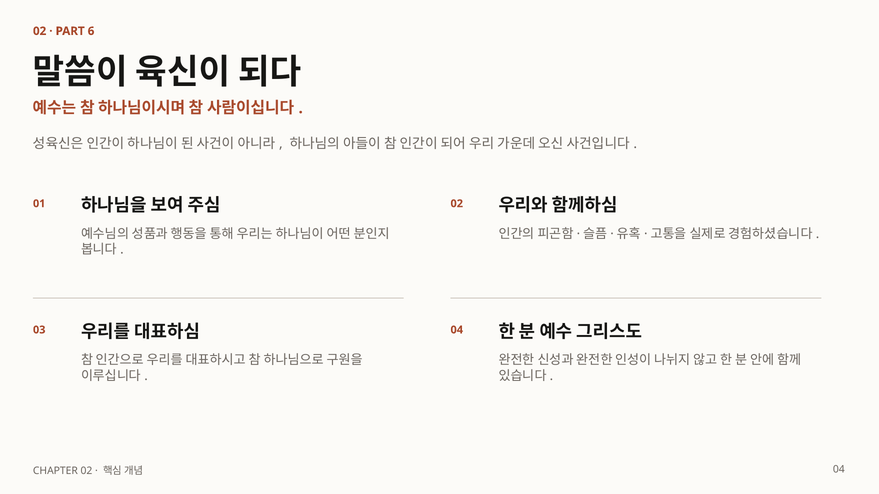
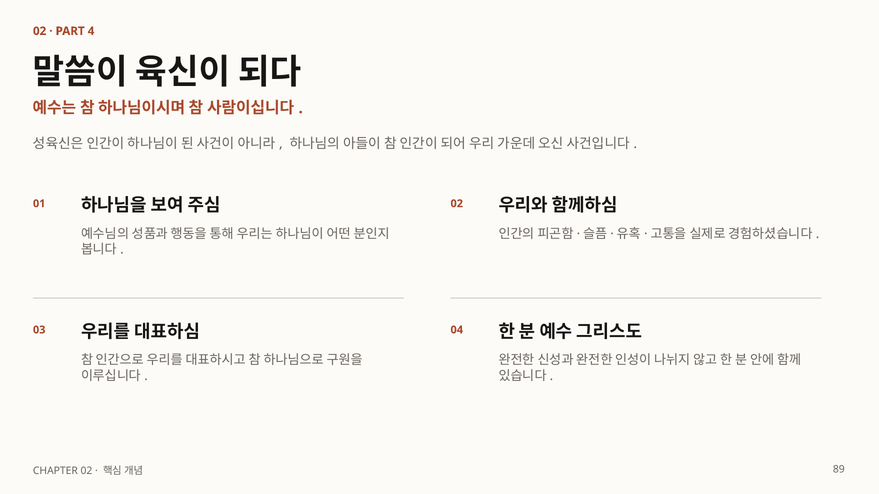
6: 6 -> 4 (91, 31)
04: 04 -> 89 (839, 470)
